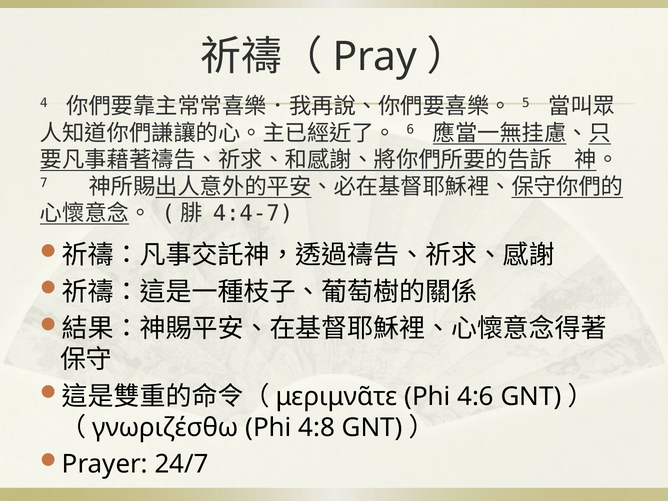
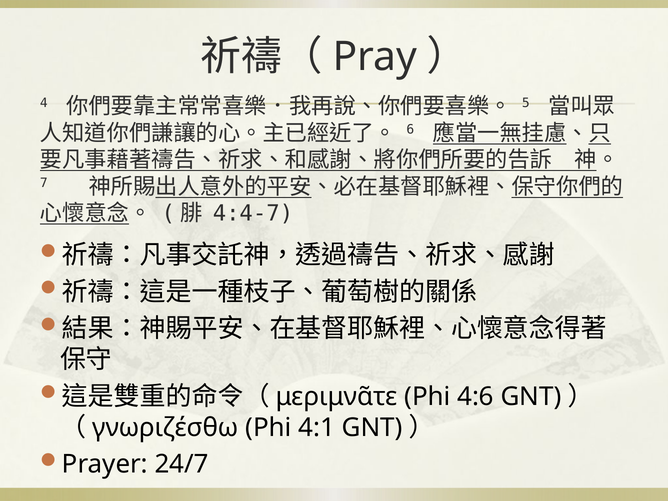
4:8: 4:8 -> 4:1 (317, 428)
